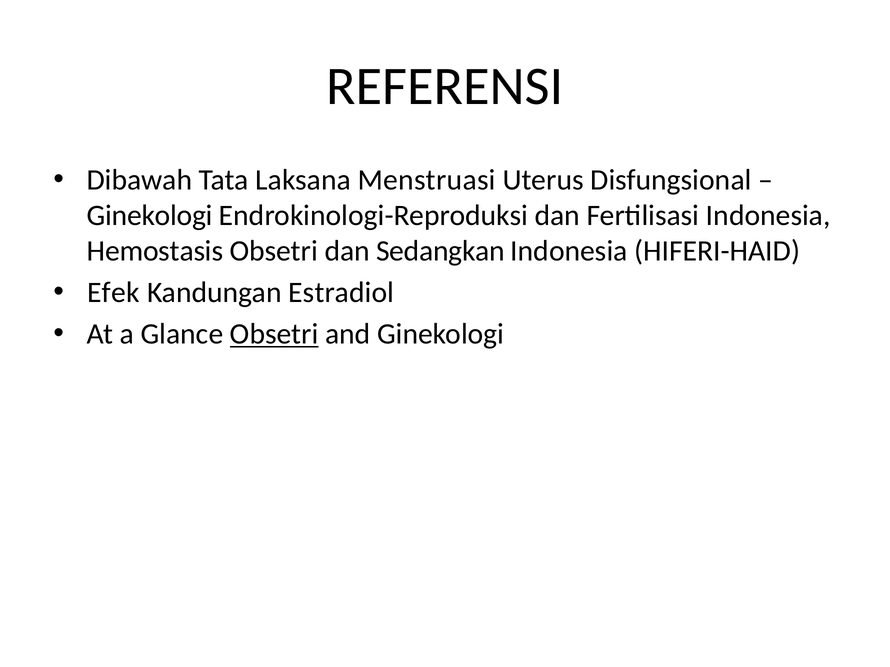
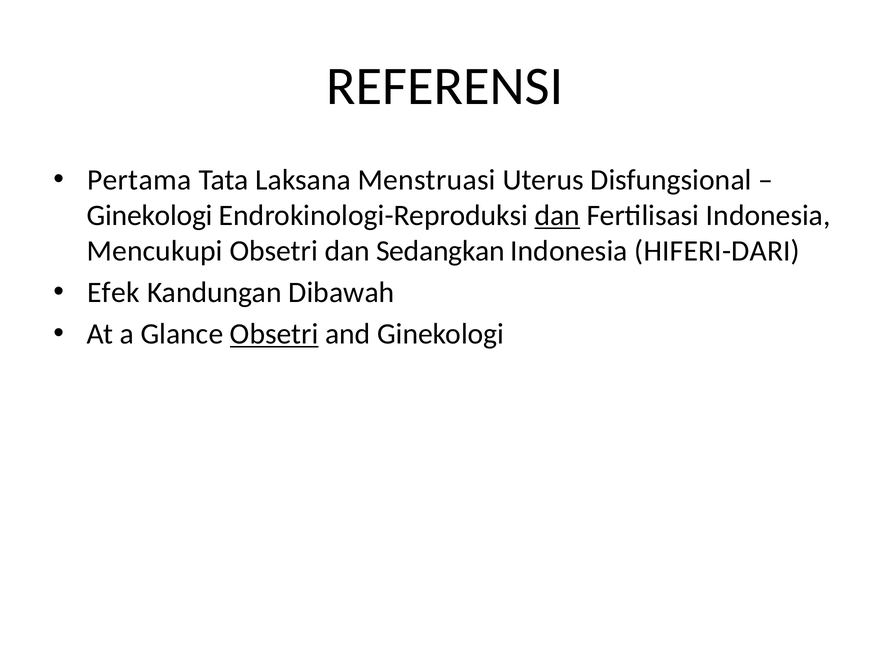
Dibawah: Dibawah -> Pertama (139, 180)
dan underline: none -> present (557, 216)
Hemostasis: Hemostasis -> Mencukupi (155, 251)
HIFERI-HAID: HIFERI-HAID -> HIFERI-DARI (717, 251)
Estradiol: Estradiol -> Dibawah (341, 293)
